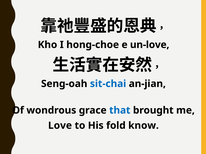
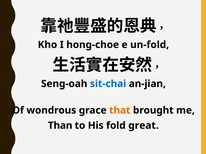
un-love: un-love -> un-fold (150, 45)
that colour: blue -> orange (120, 111)
Love: Love -> Than (60, 126)
know: know -> great (144, 126)
